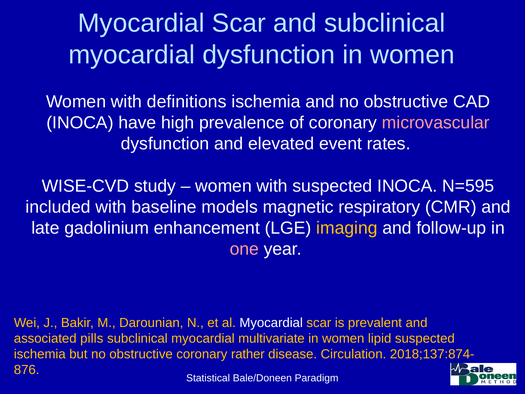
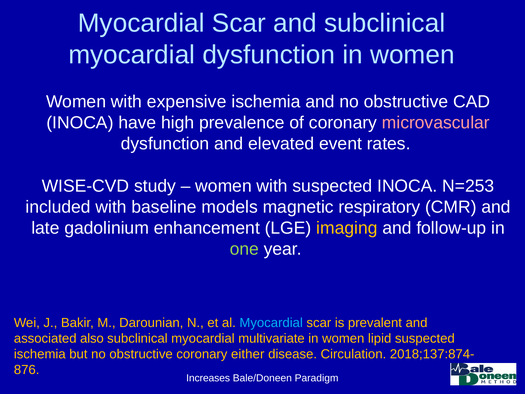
definitions: definitions -> expensive (187, 102)
N=595: N=595 -> N=253 (468, 186)
one colour: pink -> light green (244, 249)
Myocardial colour: white -> light blue (271, 322)
pills: pills -> also (92, 338)
rather: rather -> either (248, 354)
Statistical: Statistical -> Increases (208, 378)
